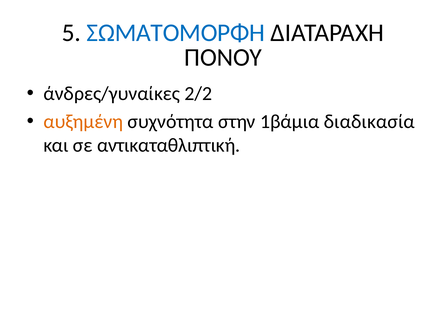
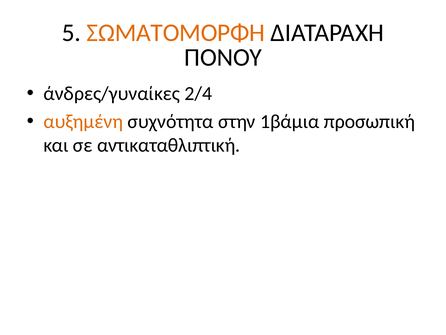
ΣΩΜΑΤΟΜΟΡΦΗ colour: blue -> orange (176, 33)
2/2: 2/2 -> 2/4 (198, 94)
διαδικασία: διαδικασία -> προσωπική (369, 121)
